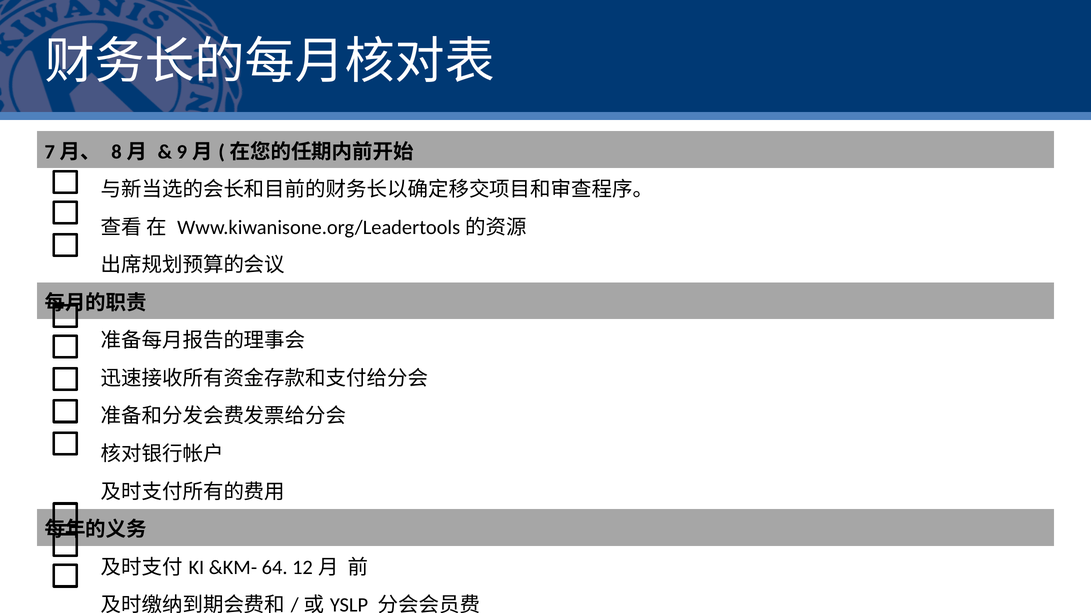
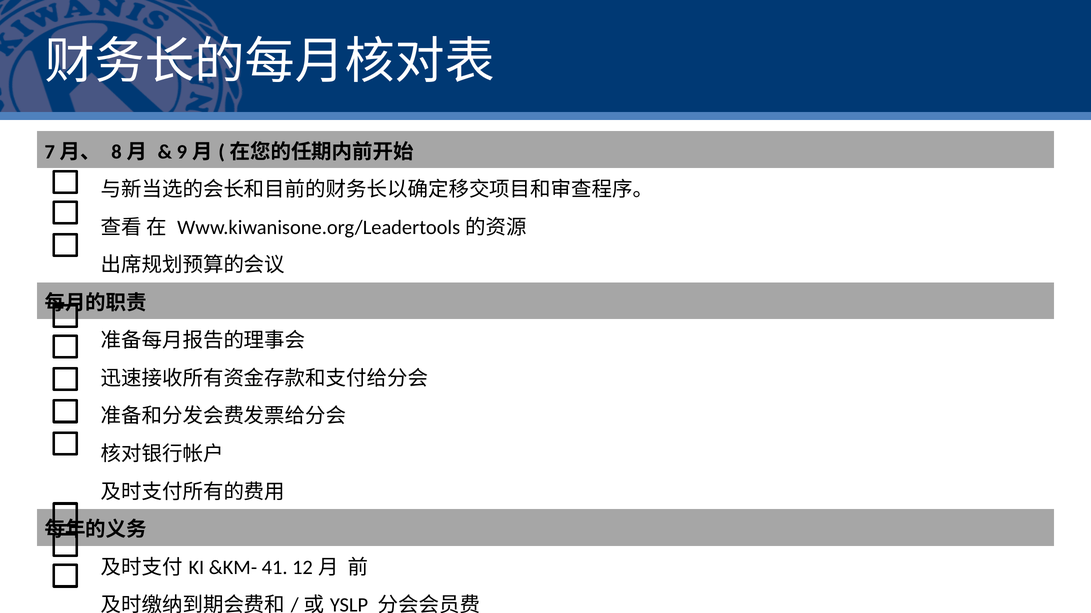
64: 64 -> 41 (275, 568)
